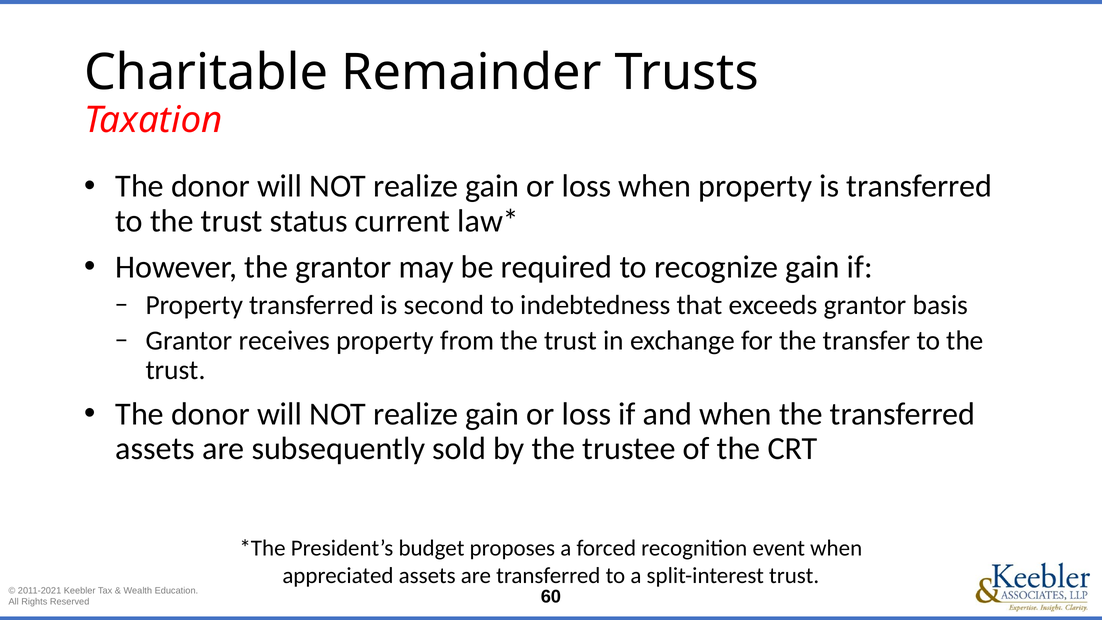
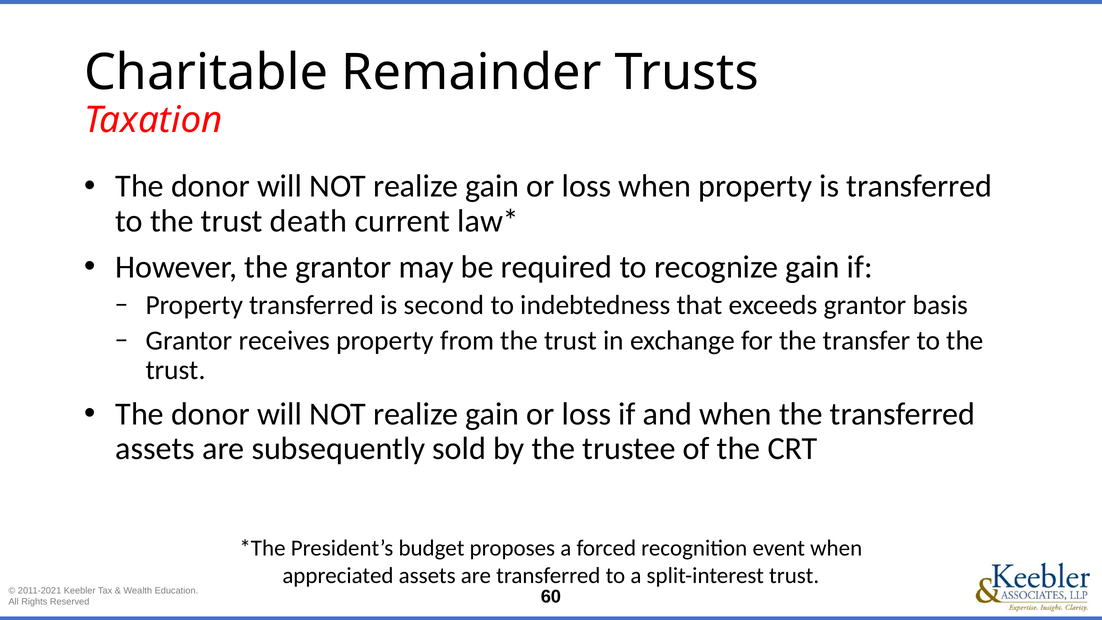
status: status -> death (308, 221)
